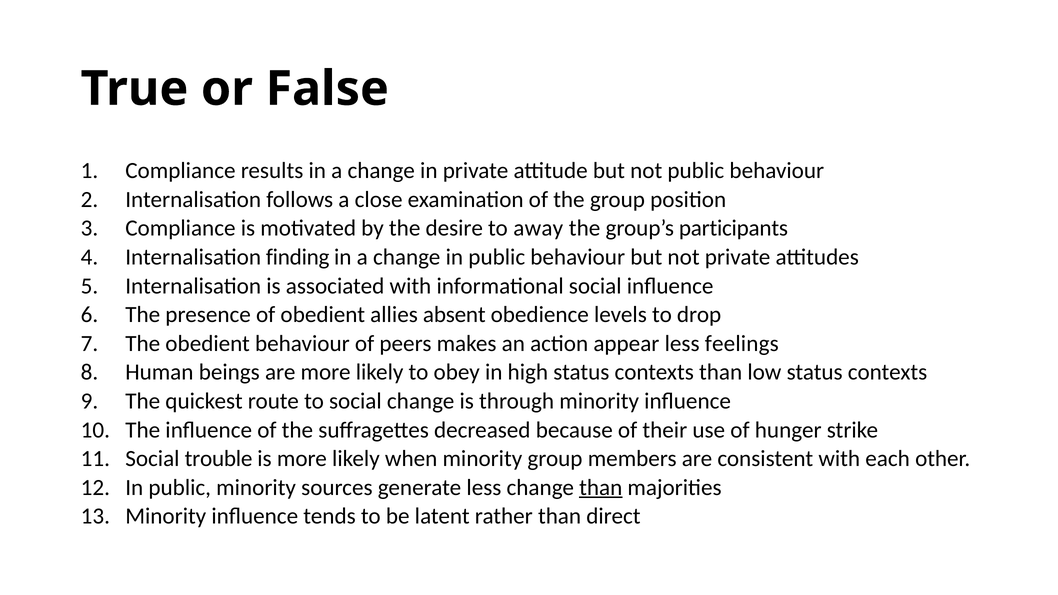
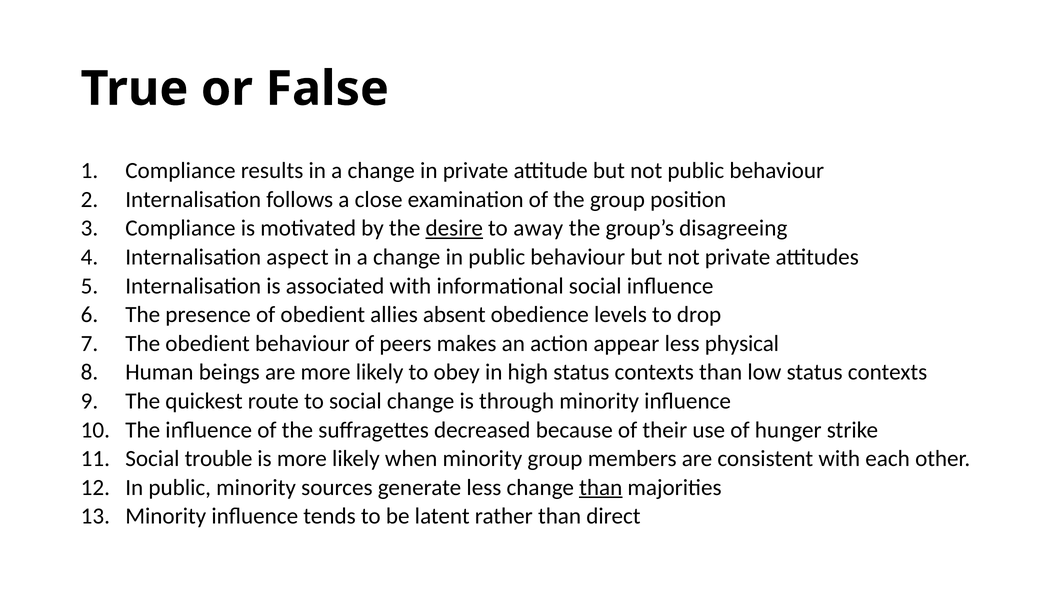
desire underline: none -> present (454, 228)
participants: participants -> disagreeing (733, 228)
finding: finding -> aspect (297, 257)
feelings: feelings -> physical (742, 344)
